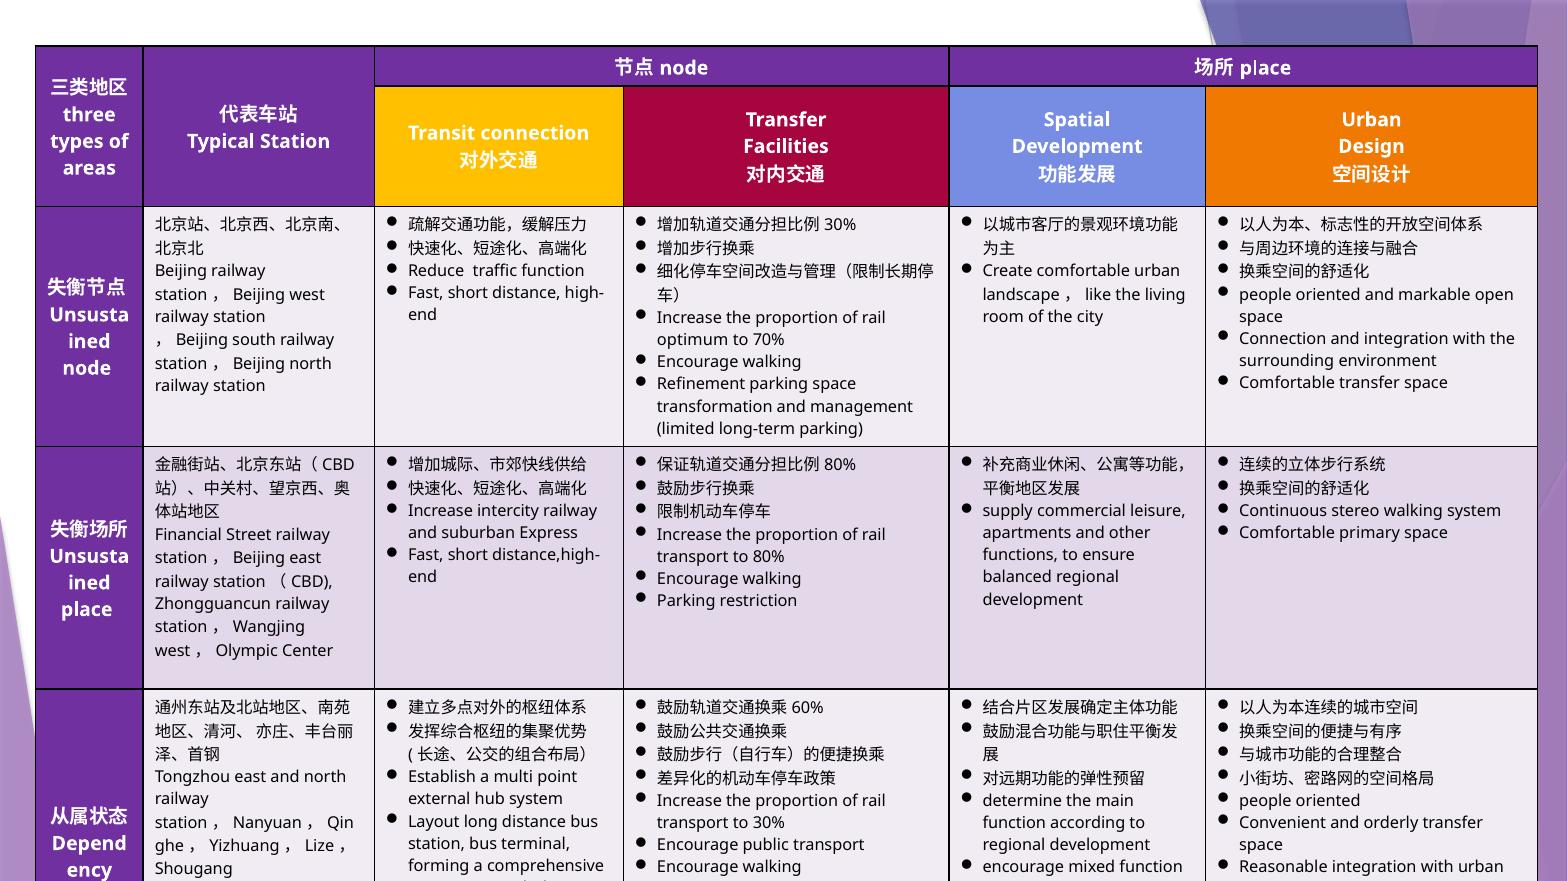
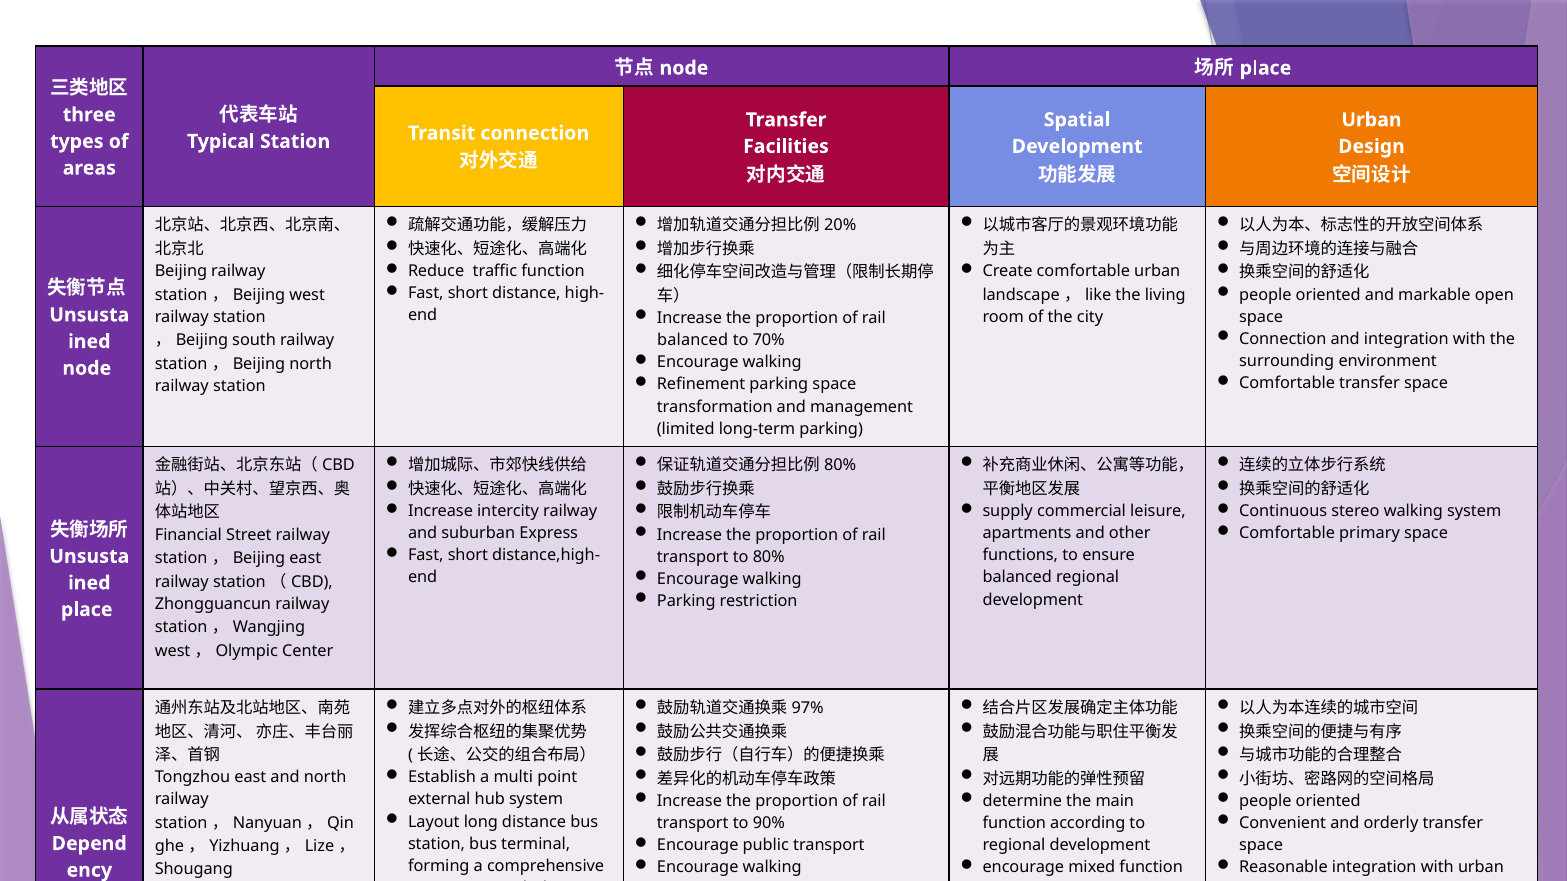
30%: 30% -> 20% (840, 226)
optimum: optimum -> balanced (693, 340)
60%: 60% -> 97% (808, 709)
to 30%: 30% -> 90% (769, 823)
